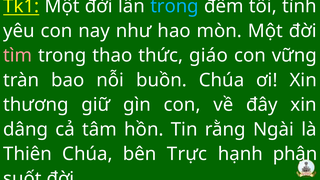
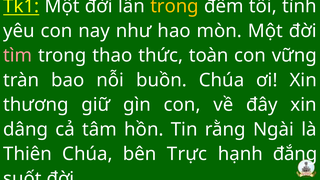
trong colour: light blue -> yellow (175, 6)
giáo: giáo -> toàn (209, 55)
phận: phận -> đắng (295, 154)
